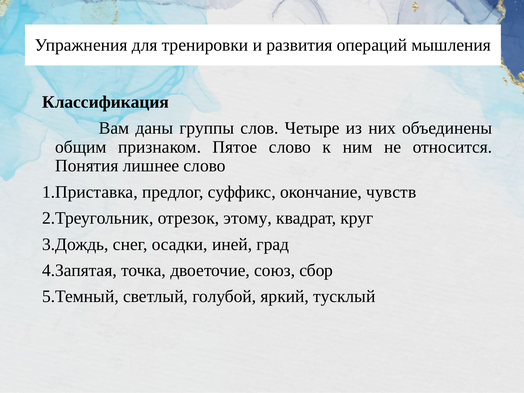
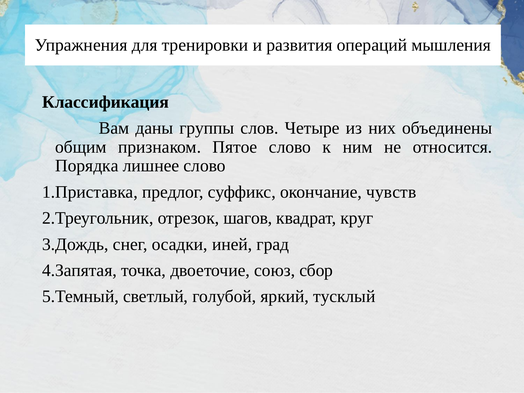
Понятия: Понятия -> Порядка (87, 166)
этому: этому -> шагов (248, 218)
